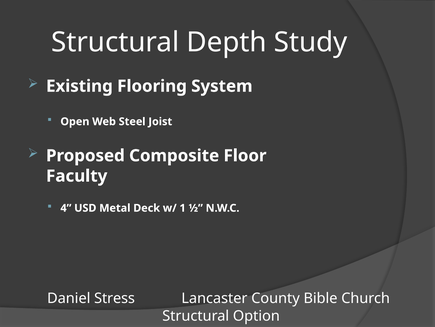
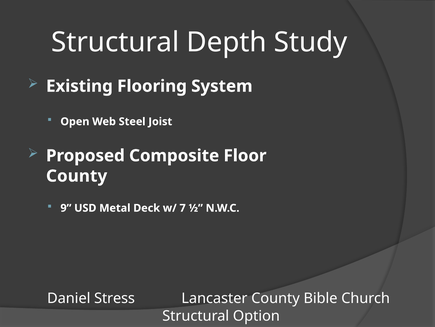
Faculty: Faculty -> County (77, 176)
4: 4 -> 9 (66, 208)
1: 1 -> 7 (183, 208)
